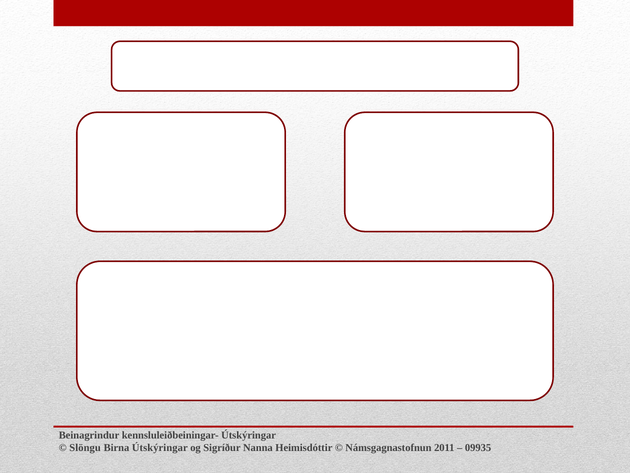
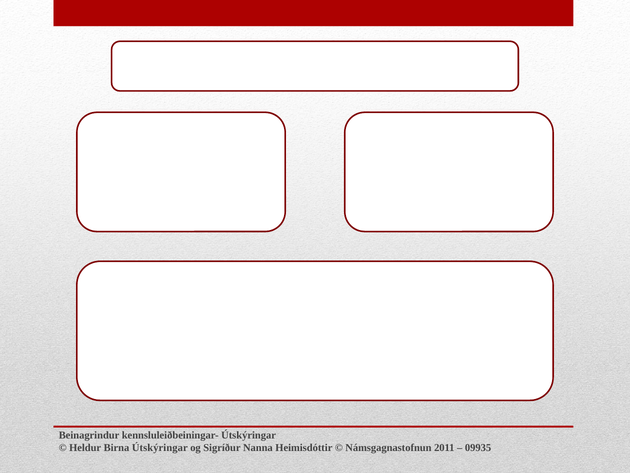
Slöngu: Slöngu -> Heldur (85, 447)
